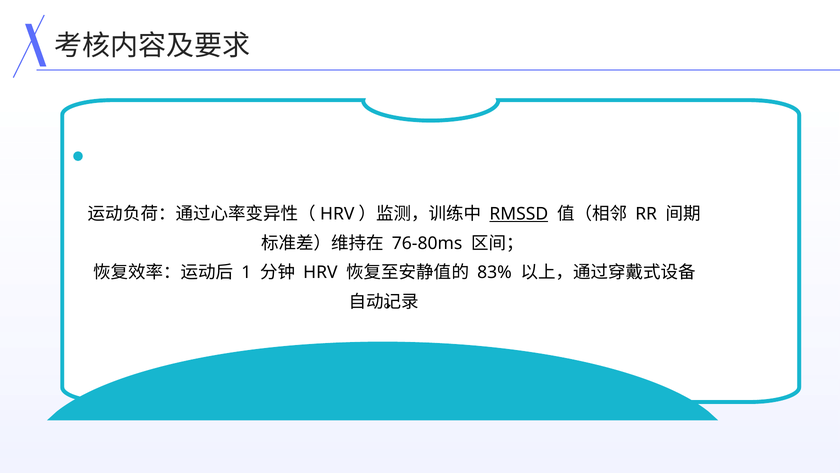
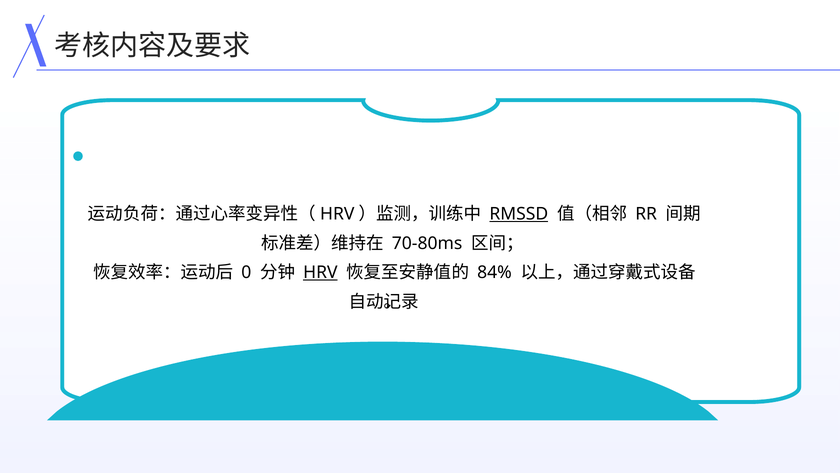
76-80ms: 76-80ms -> 70-80ms (427, 243)
1: 1 -> 0 (246, 272)
HRV underline: none -> present (320, 272)
83%: 83% -> 84% (494, 272)
